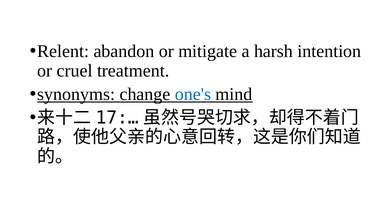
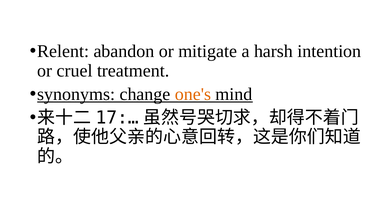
one's colour: blue -> orange (193, 94)
